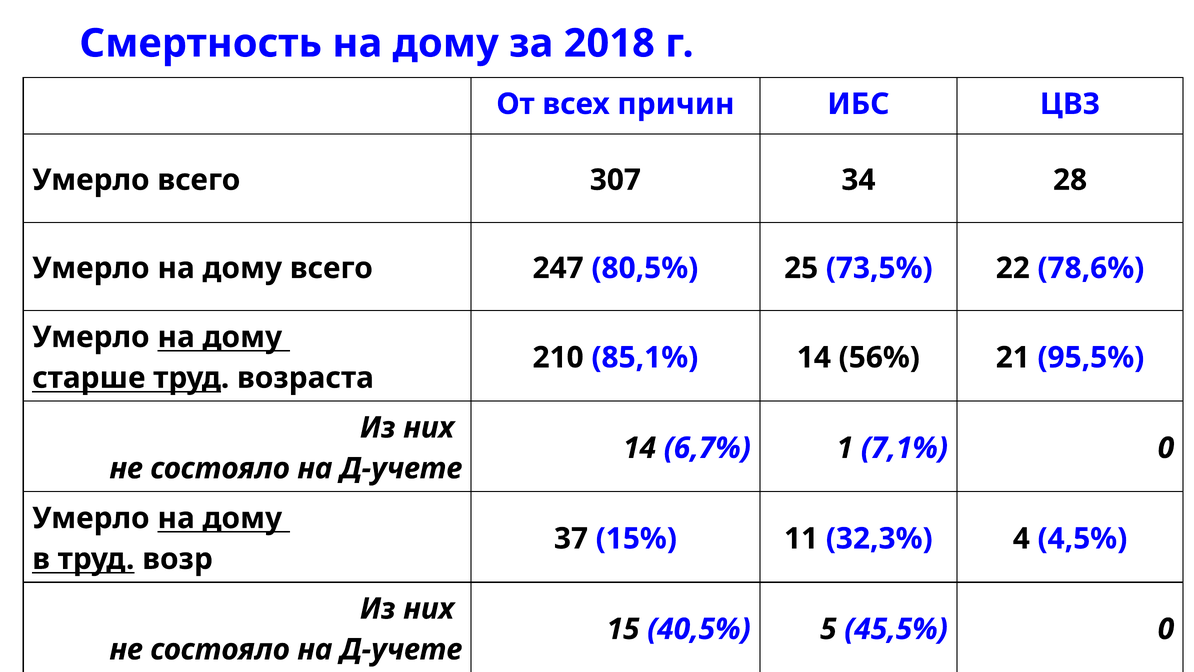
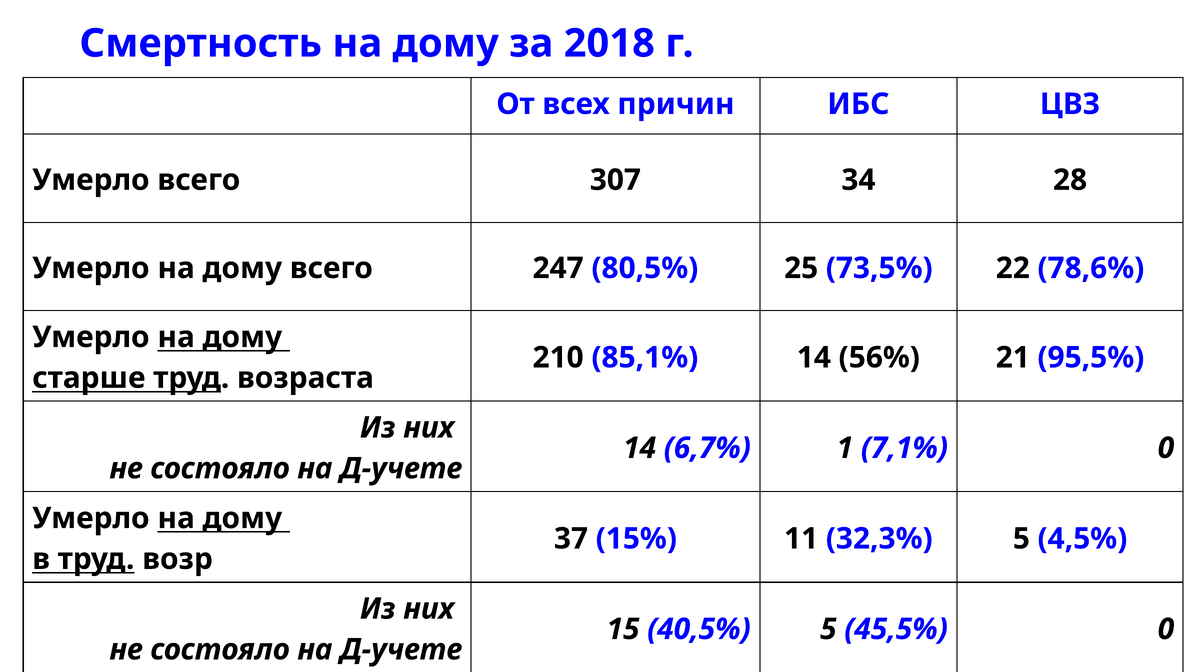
32,3% 4: 4 -> 5 (1021, 538)
